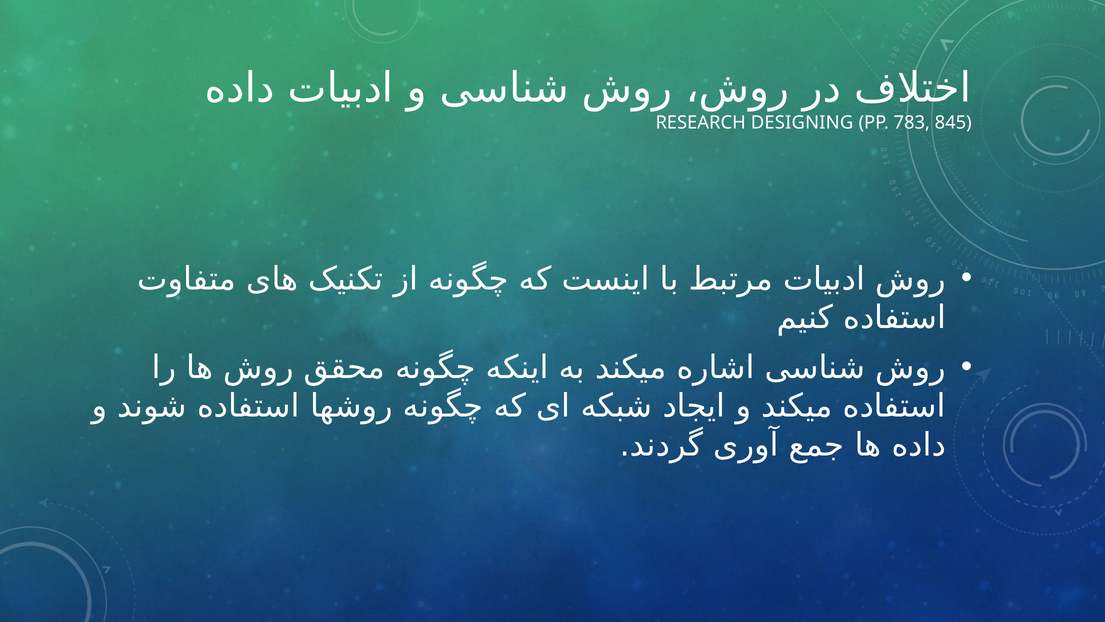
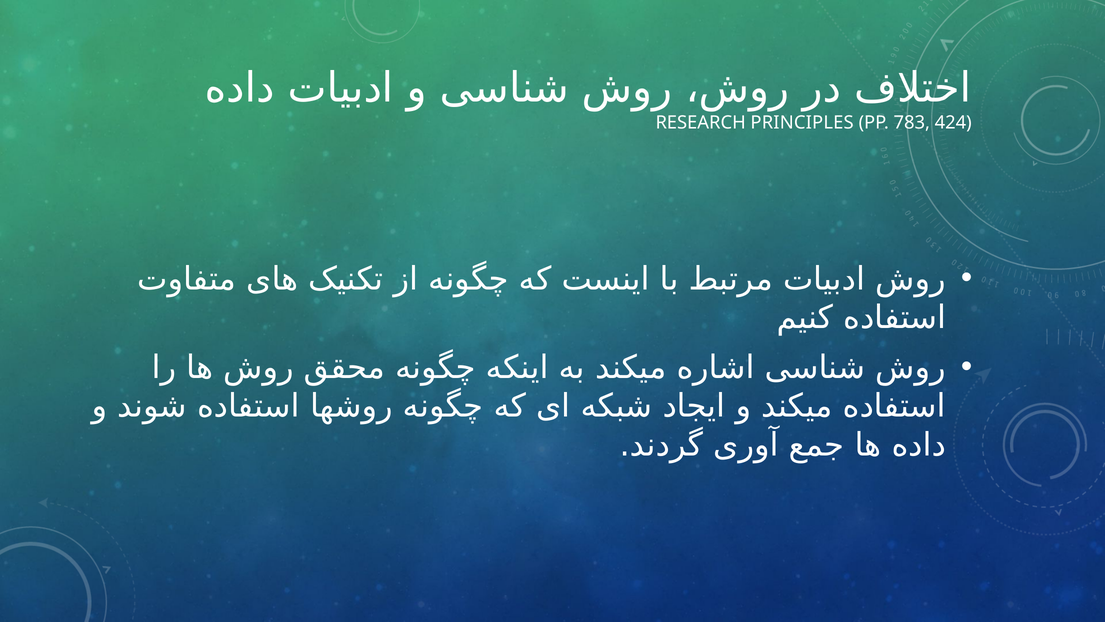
DESIGNING: DESIGNING -> PRINCIPLES (802, 122)
845: 845 -> 424 (953, 122)
